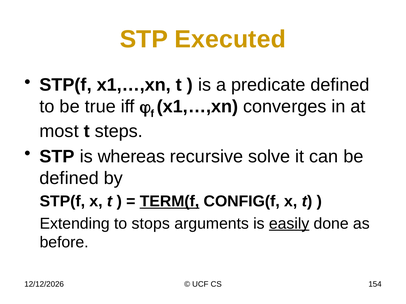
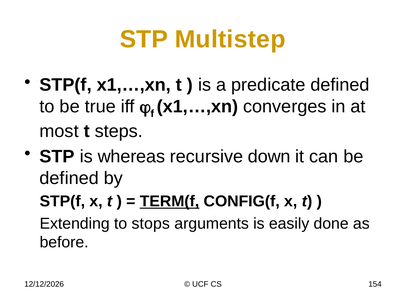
Executed: Executed -> Multistep (230, 39)
solve: solve -> down (269, 157)
easily underline: present -> none (289, 224)
